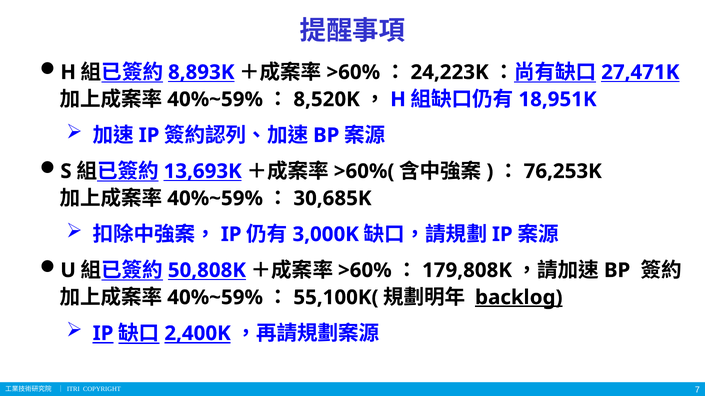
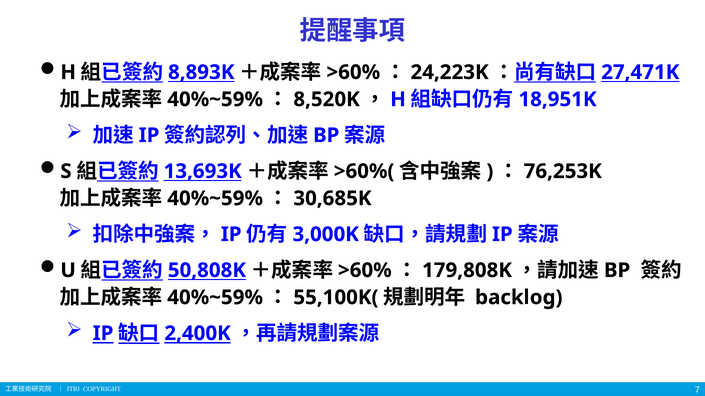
backlog underline: present -> none (519, 298)
